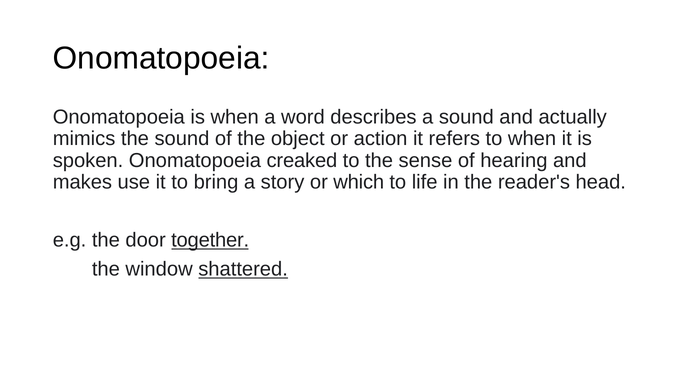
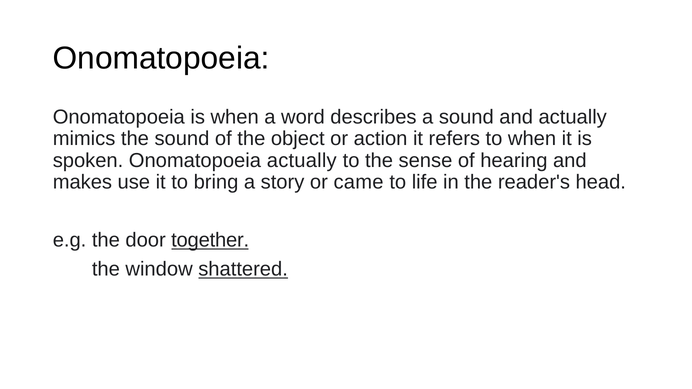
Onomatopoeia creaked: creaked -> actually (302, 161)
which: which -> came (359, 182)
